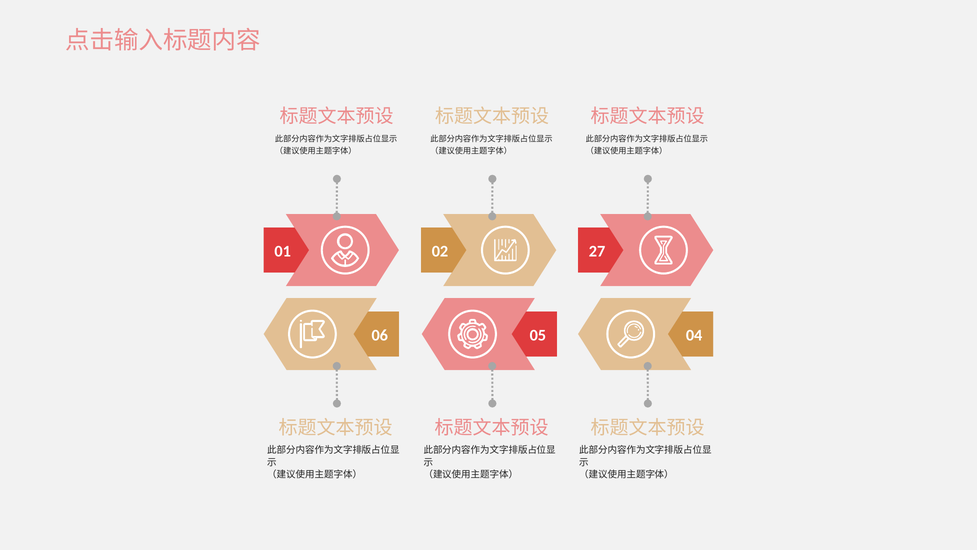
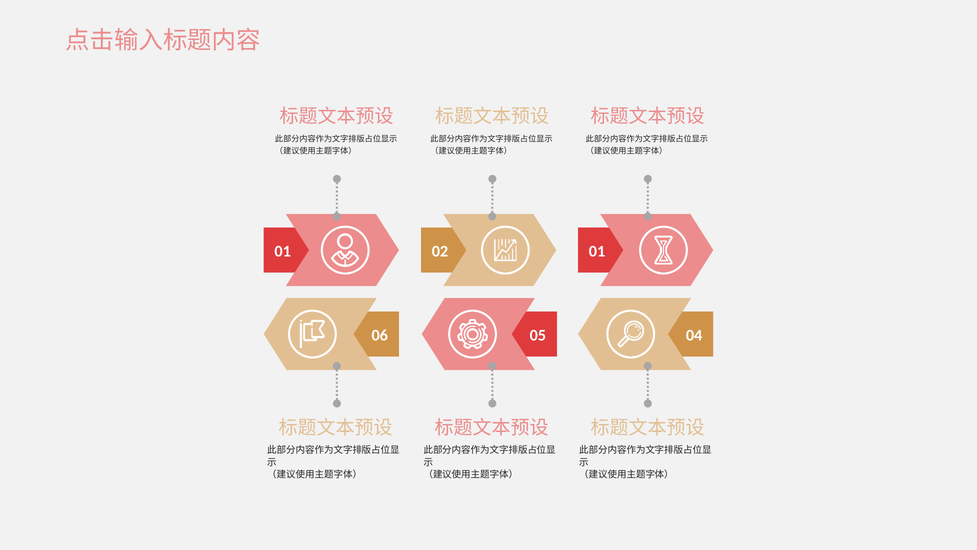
02 27: 27 -> 01 (597, 251)
